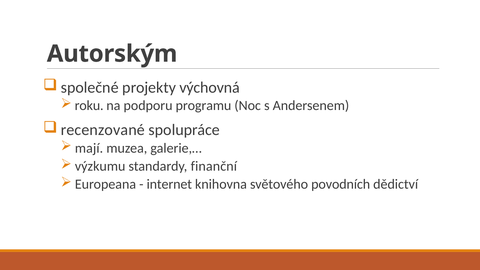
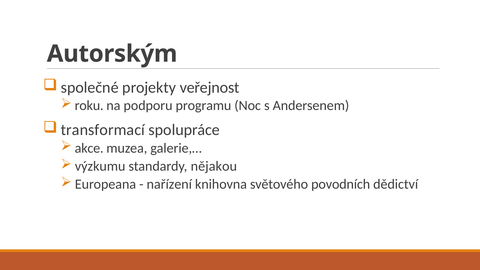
výchovná: výchovná -> veřejnost (210, 87)
recenzované: recenzované -> transformací (103, 130)
mají: mají -> akce (89, 148)
finanční: finanční -> nějakou (214, 166)
internet: internet -> nařízení (169, 184)
